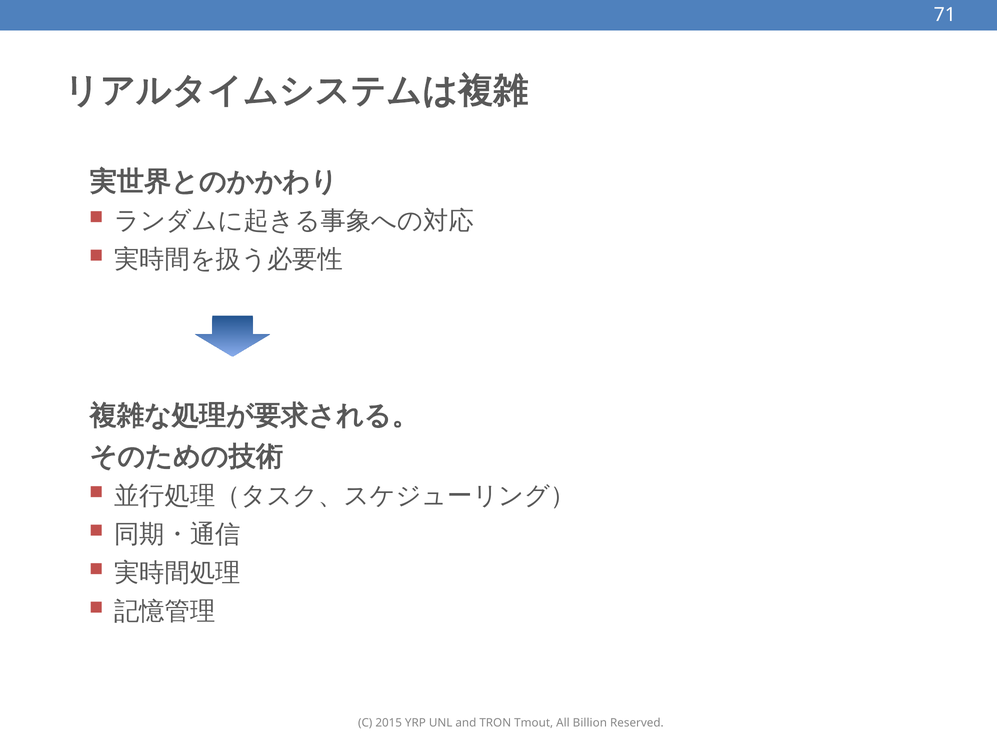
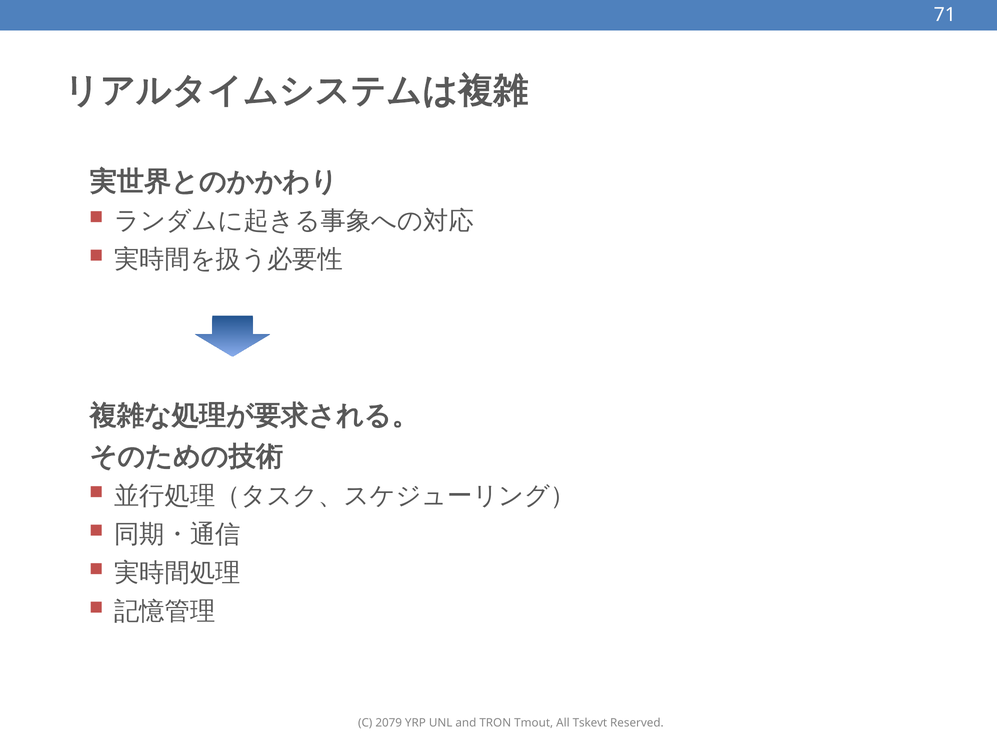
2015: 2015 -> 2079 (389, 723)
Billion: Billion -> Tskevt (590, 723)
